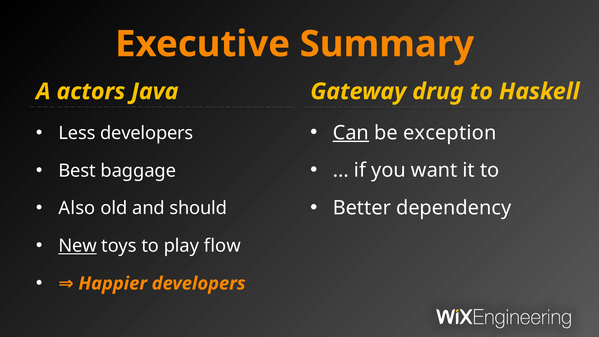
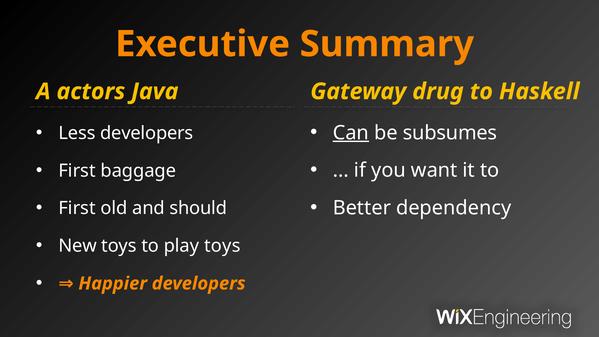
exception: exception -> subsumes (450, 133)
Best: Best -> First (77, 171)
Also: Also -> First (77, 208)
New underline: present -> none (78, 246)
play flow: flow -> toys (222, 246)
